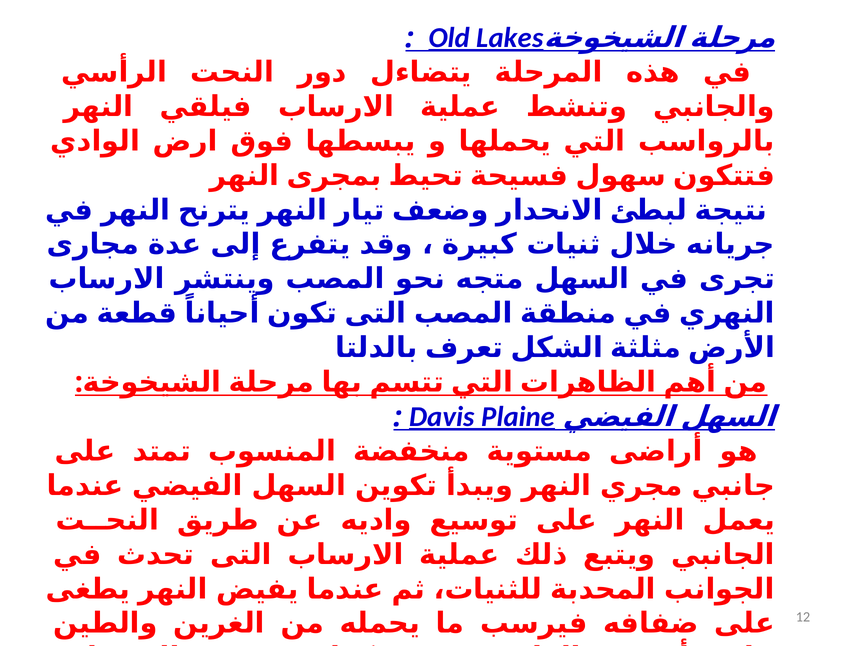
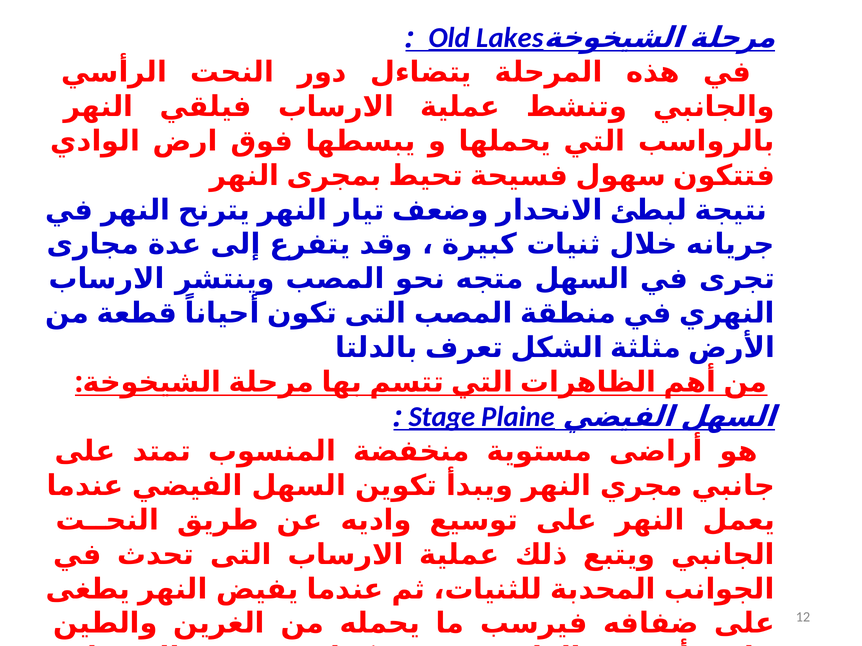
Davis: Davis -> Stage (442, 417)
